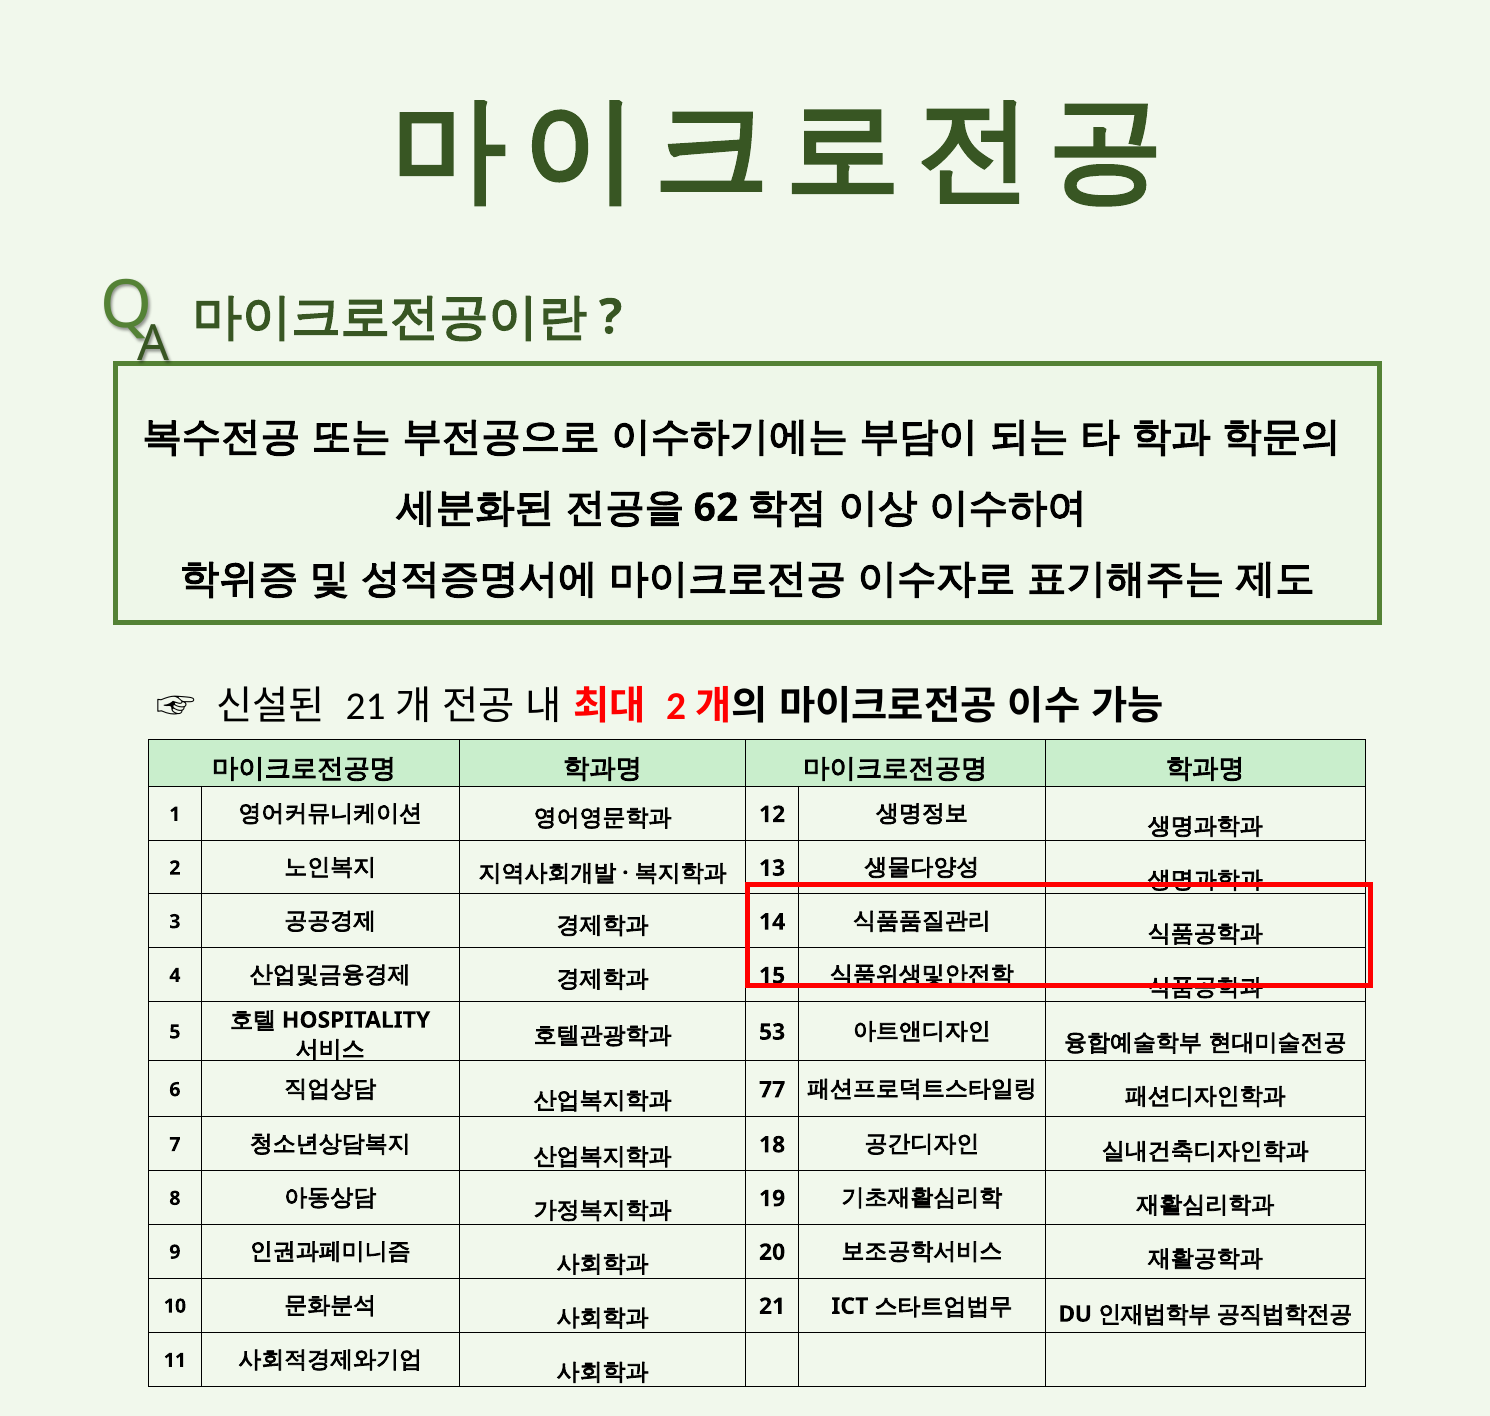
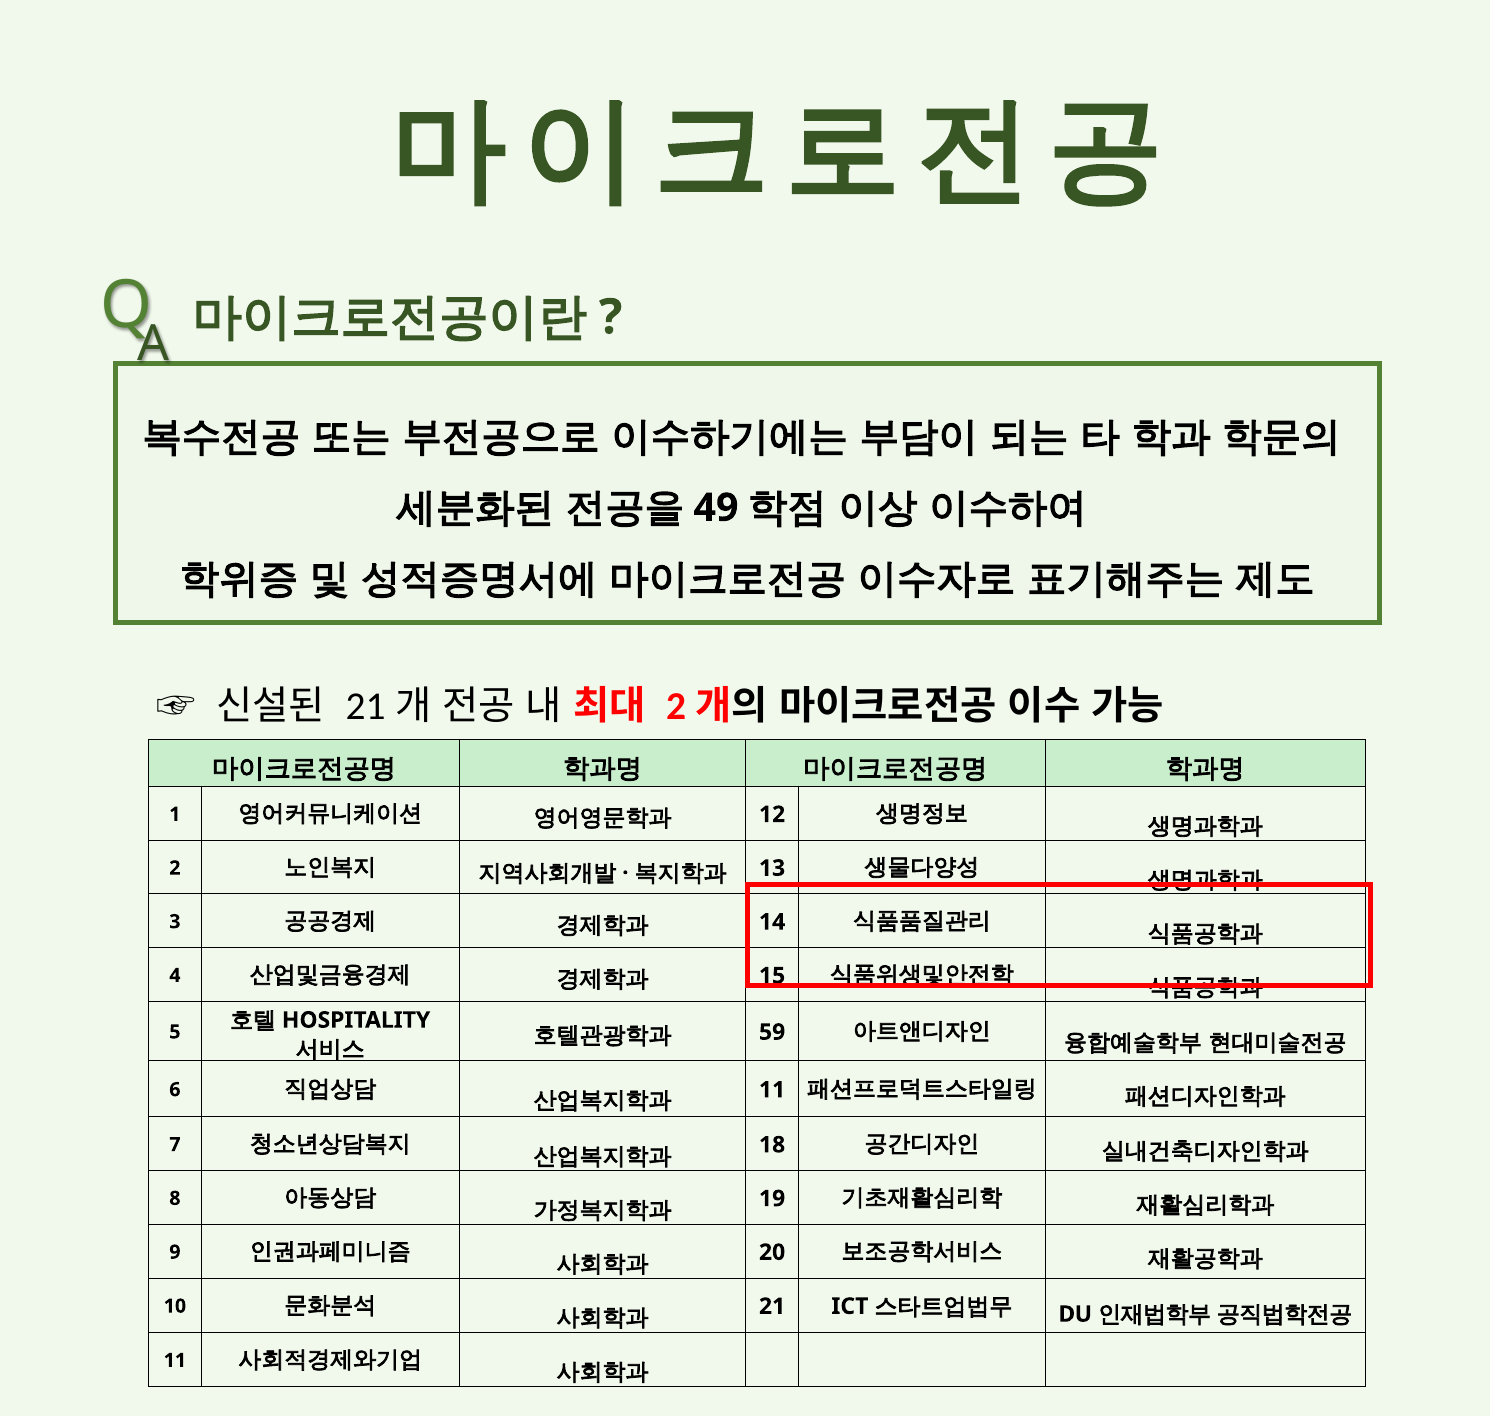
62: 62 -> 49 (716, 508)
53: 53 -> 59 (772, 1032)
77: 77 -> 11 (772, 1090)
